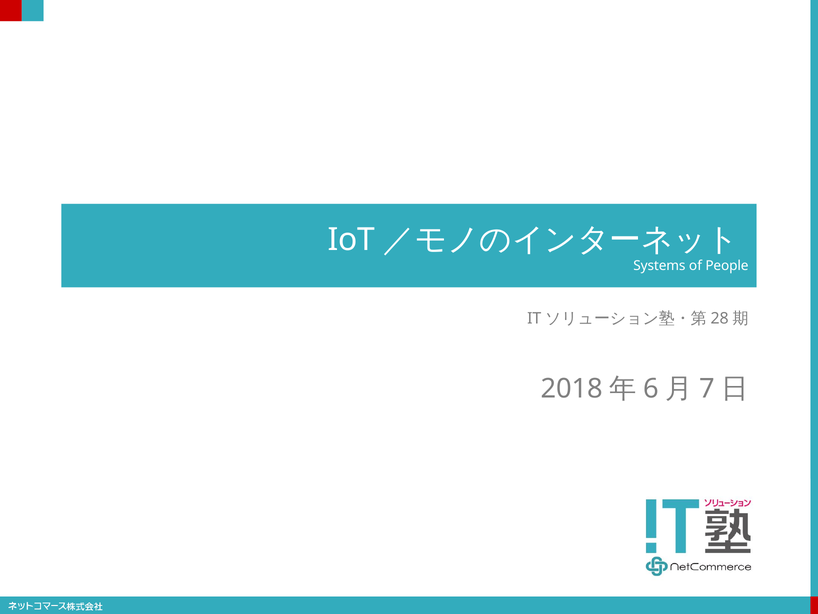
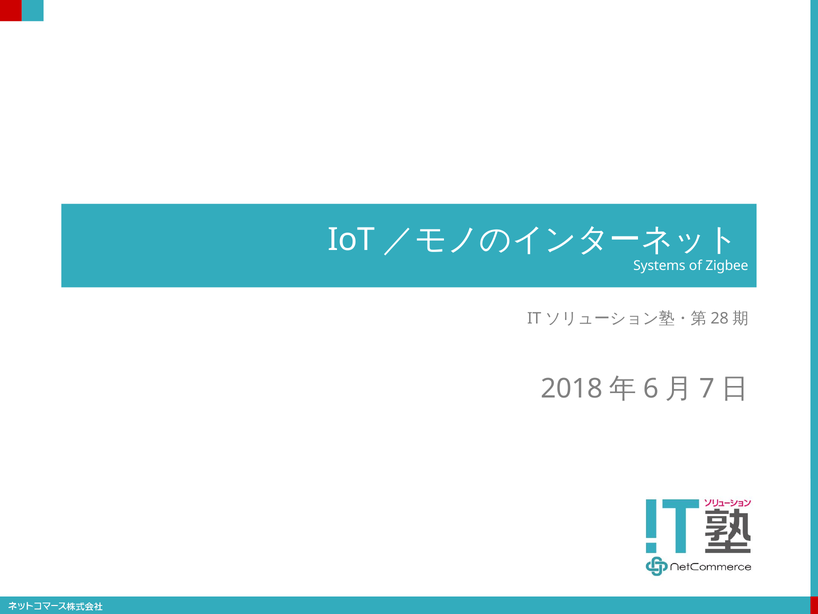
People: People -> Zigbee (727, 265)
